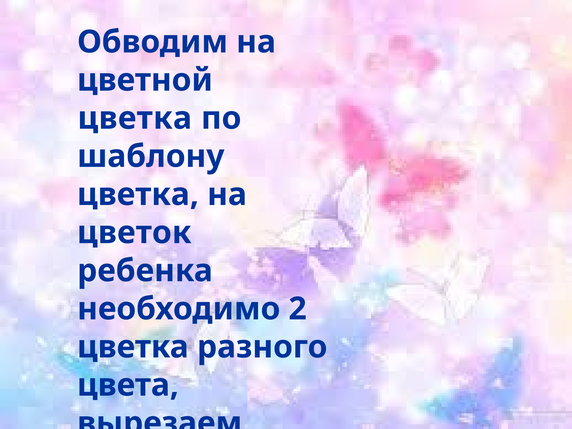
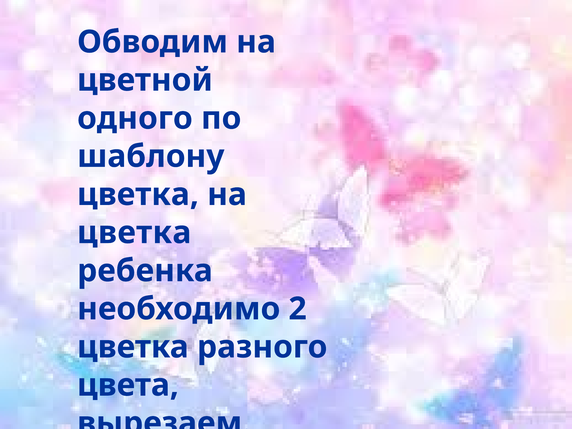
цветка: цветка -> одного (135, 118)
цветок: цветок -> цветка (134, 233)
